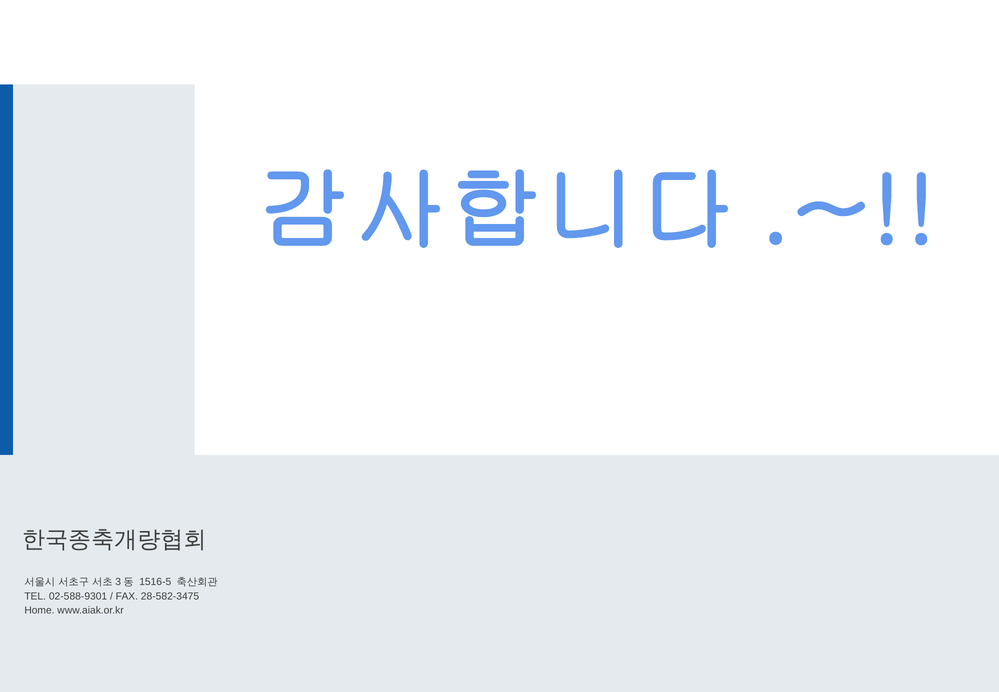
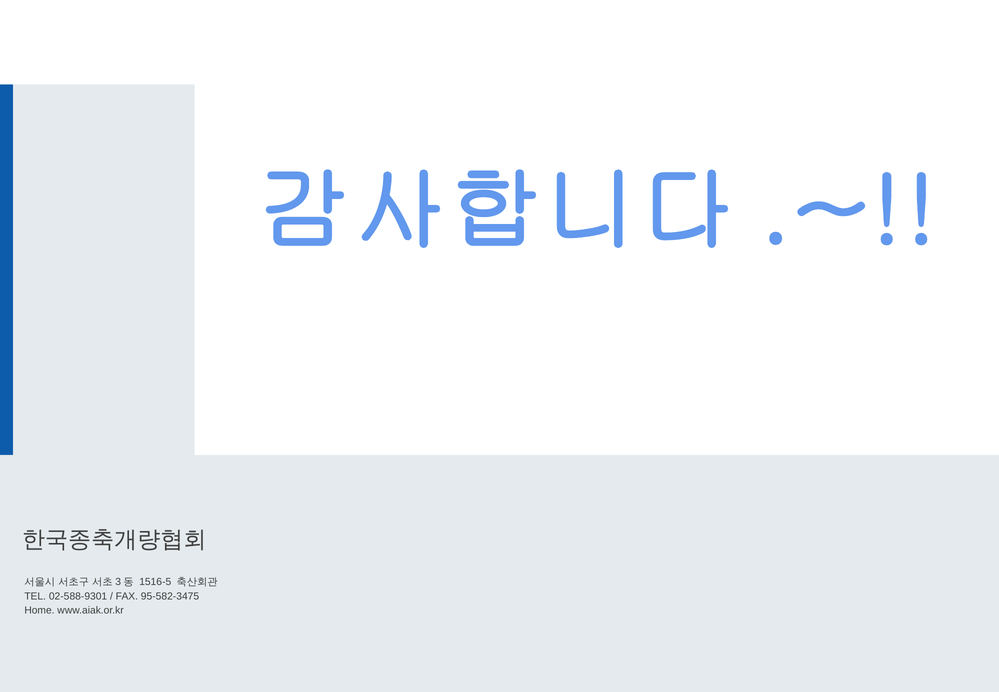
28-582-3475: 28-582-3475 -> 95-582-3475 (170, 596)
